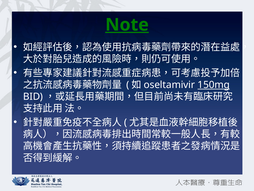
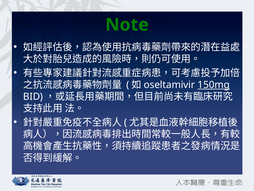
Note underline: present -> none (127, 25)
